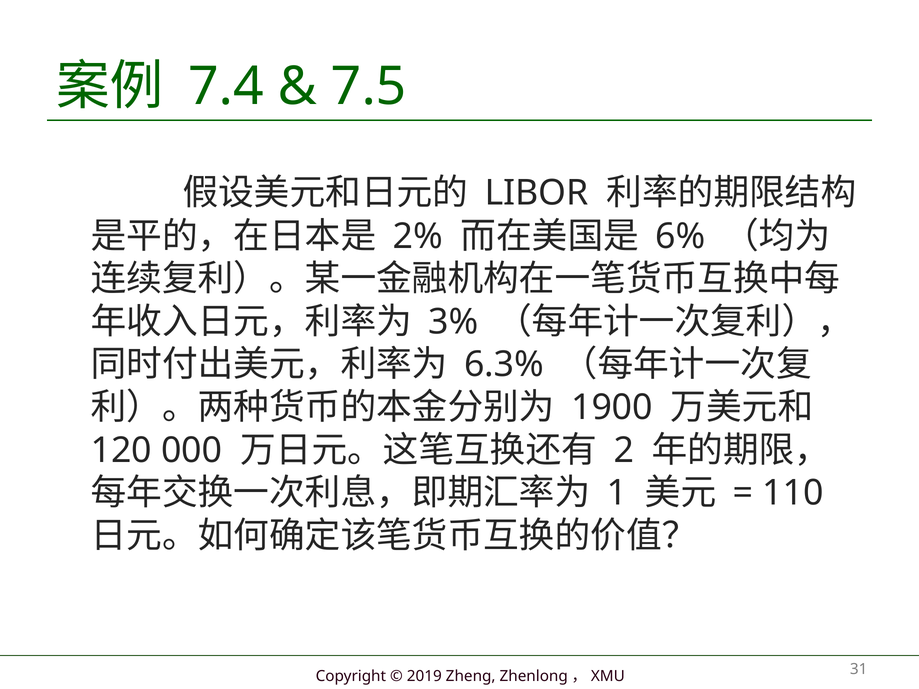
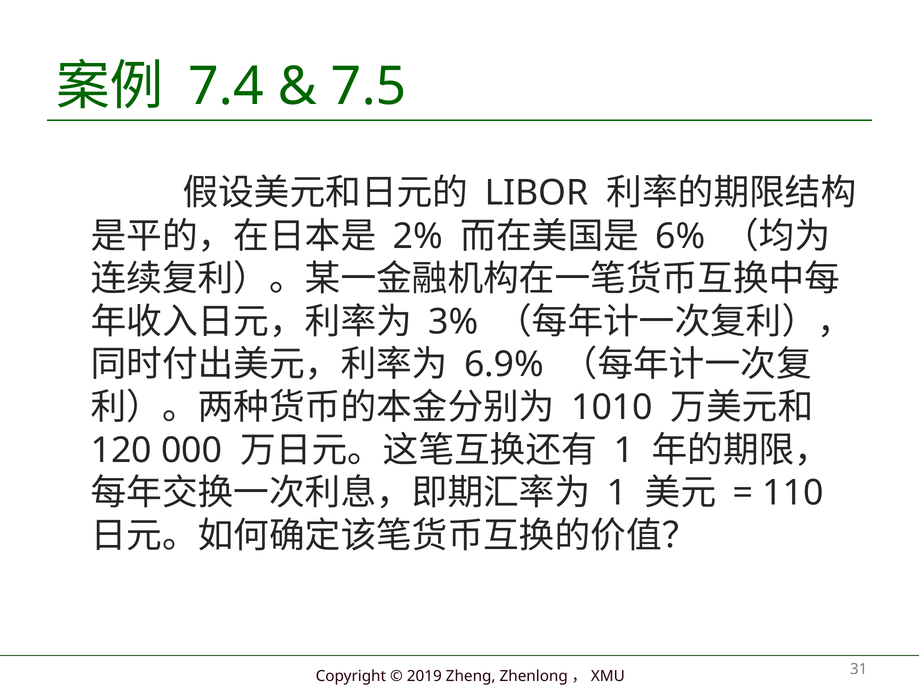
6.3%: 6.3% -> 6.9% (504, 365)
1900: 1900 -> 1010 (612, 408)
2: 2 -> 1 (624, 450)
